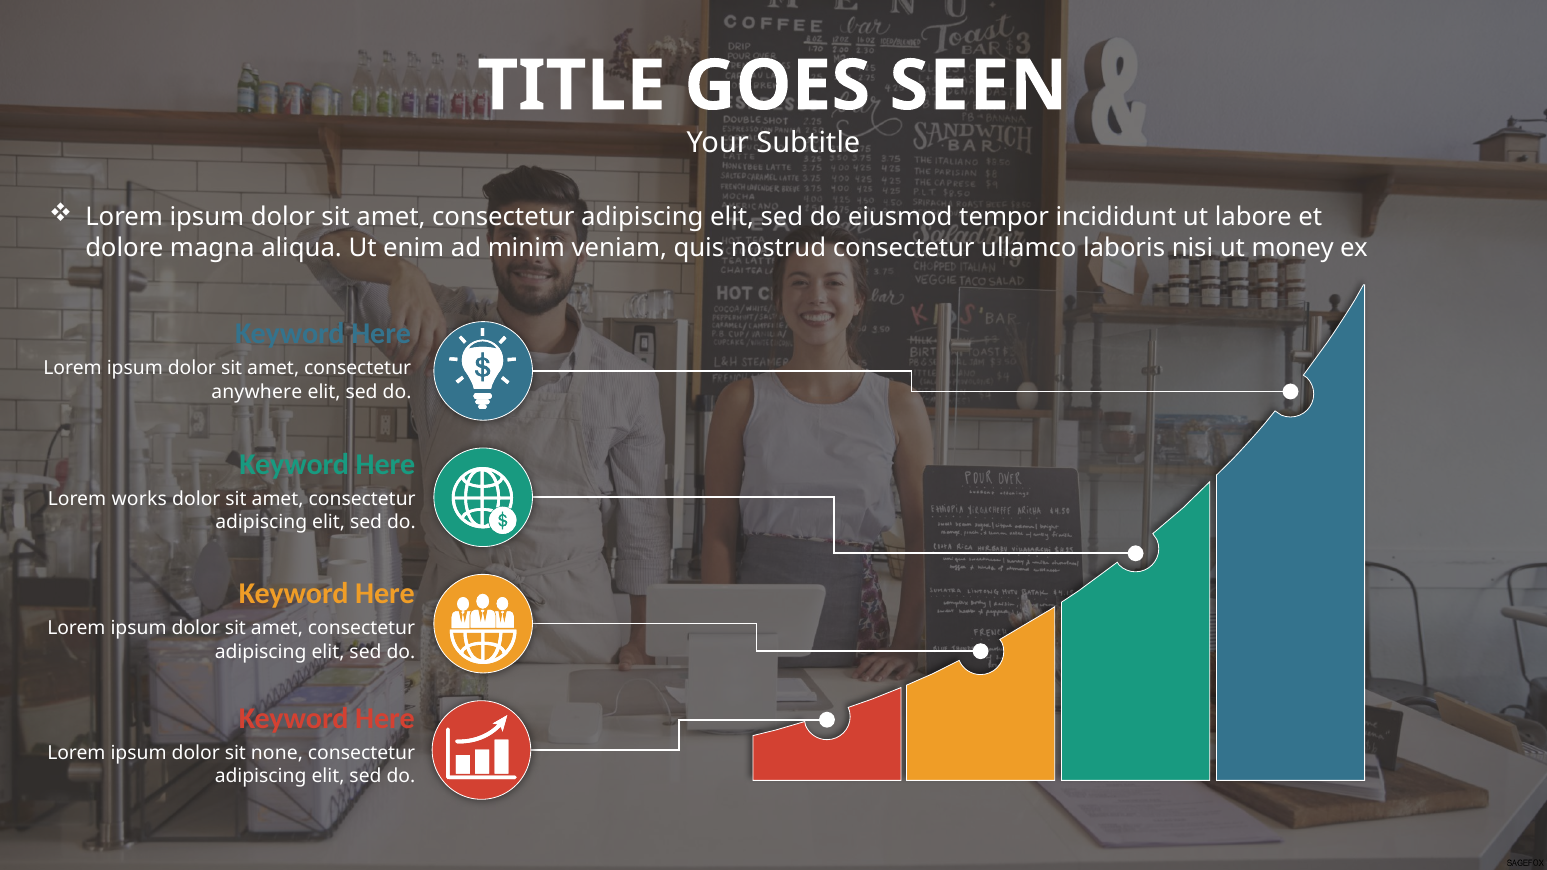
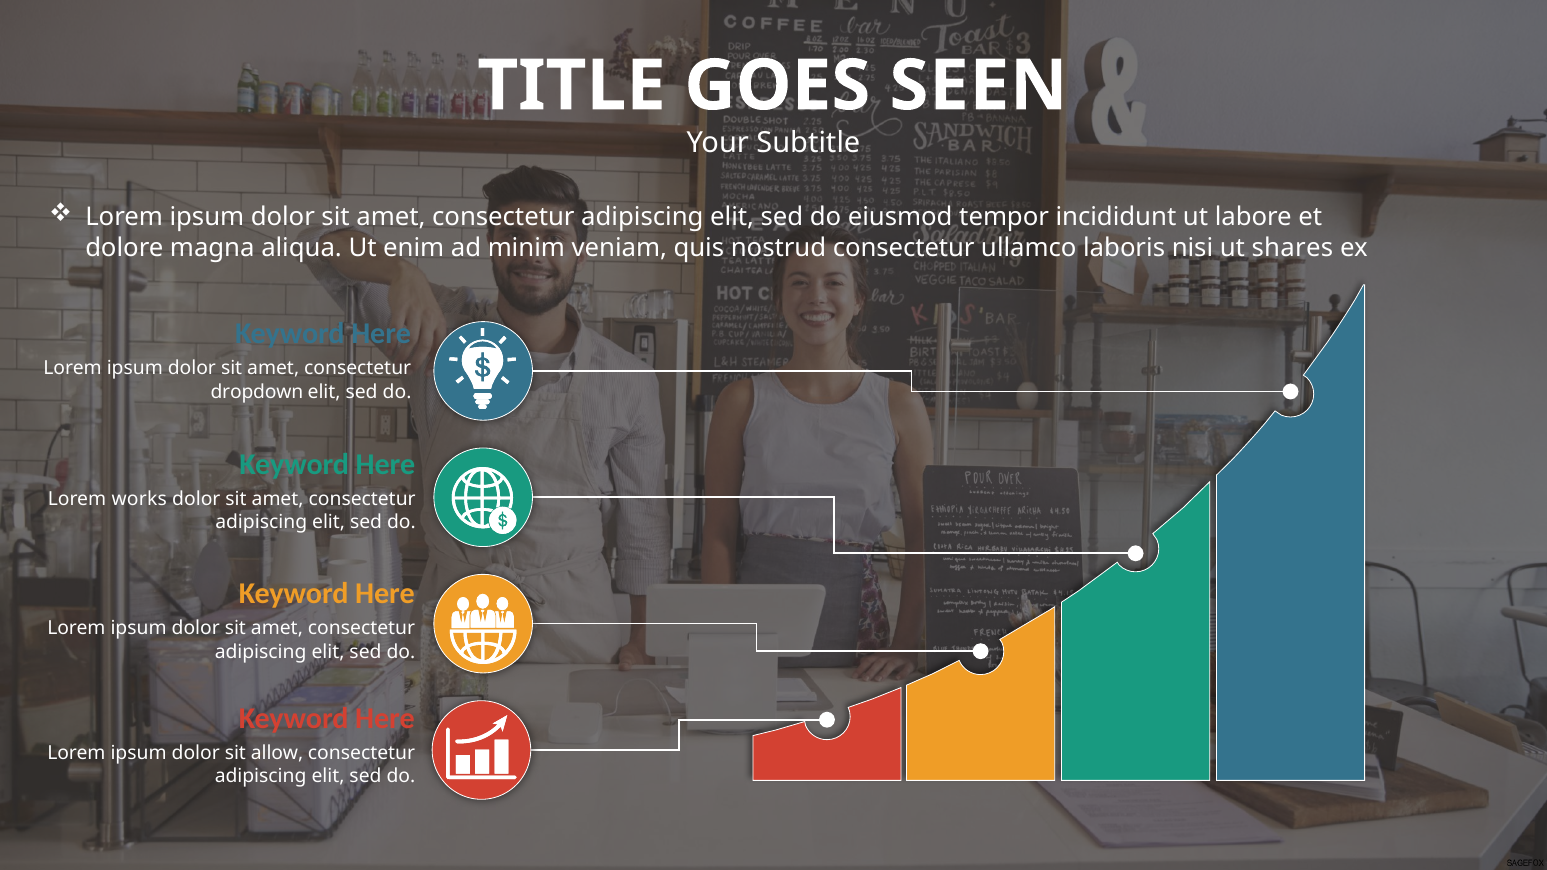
money: money -> shares (1292, 248)
anywhere: anywhere -> dropdown (257, 392)
none: none -> allow (277, 753)
